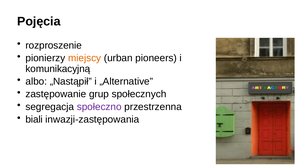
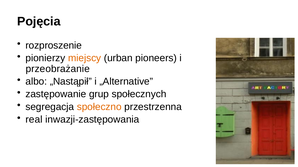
komunikacyjną: komunikacyjną -> przeobrażanie (58, 69)
społeczno colour: purple -> orange (99, 107)
biali: biali -> real (34, 120)
